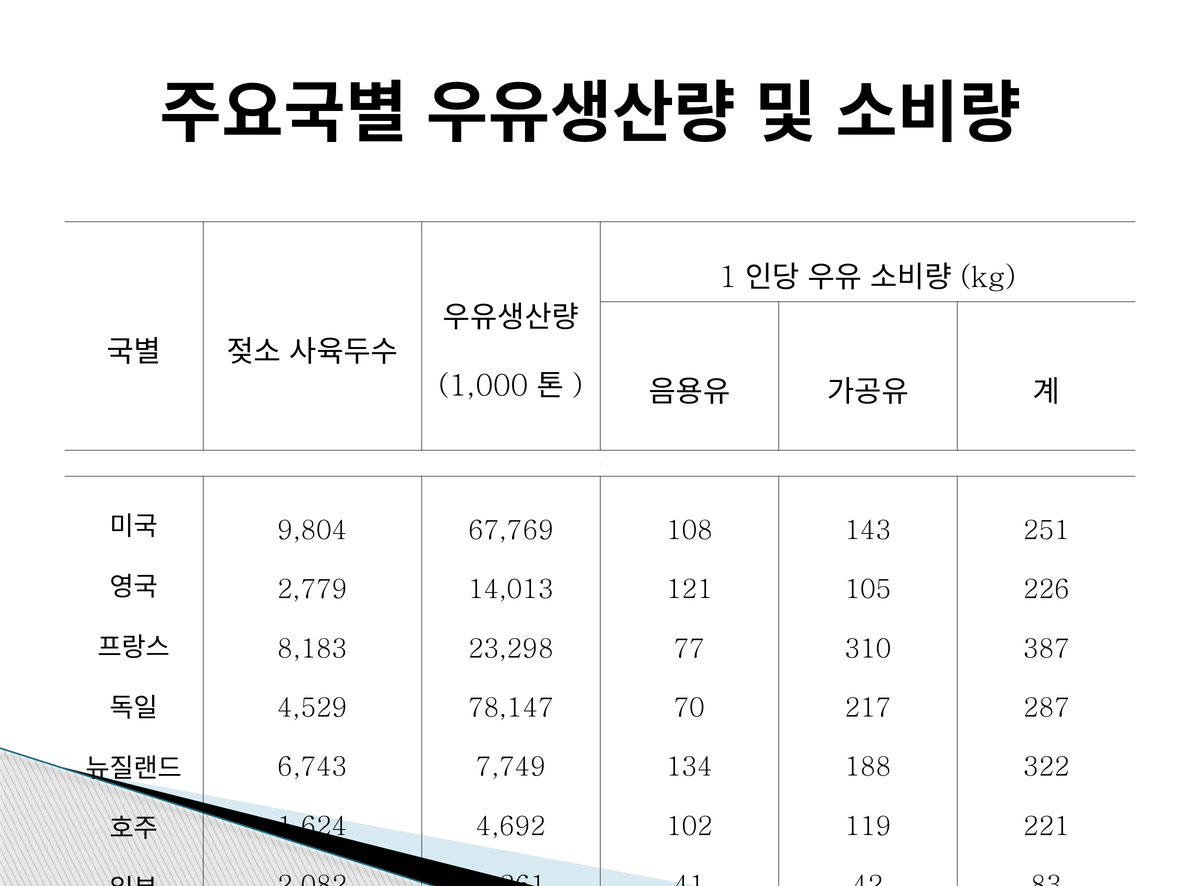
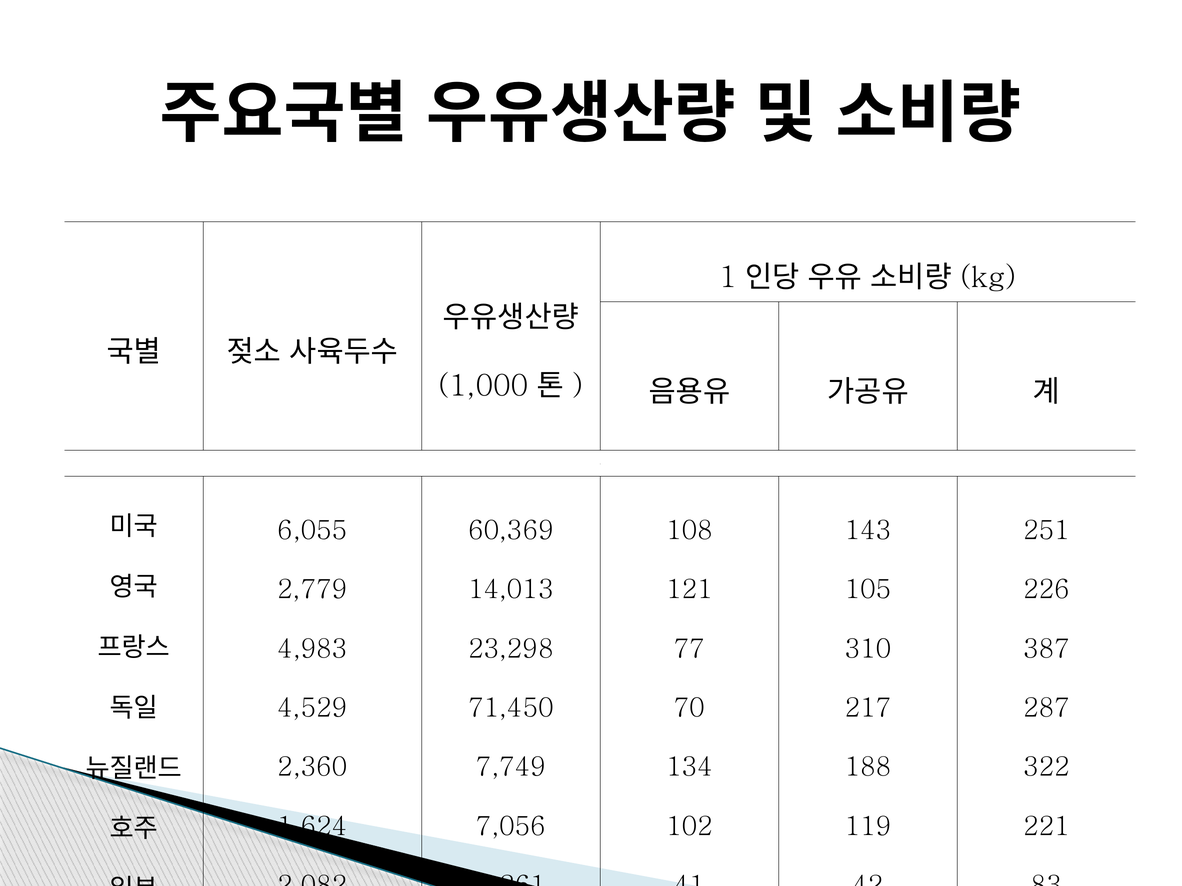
9,804: 9,804 -> 6,055 (312, 531)
67,769: 67,769 -> 60,369 (511, 531)
8,183: 8,183 -> 4,983 (312, 649)
78,147: 78,147 -> 71,450 (511, 708)
6,743: 6,743 -> 2,360 (312, 768)
4,692: 4,692 -> 7,056 (511, 827)
